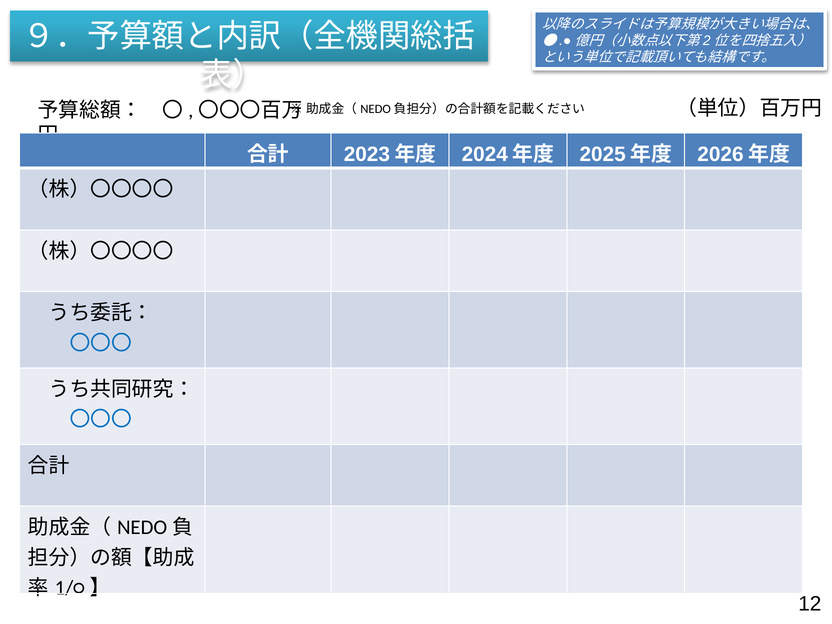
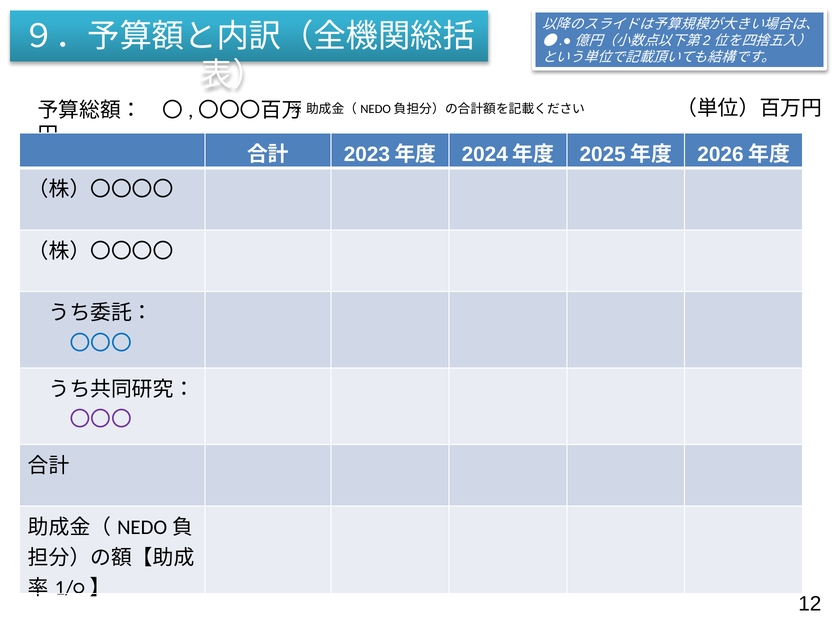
〇〇〇 colour: blue -> purple (101, 420)
